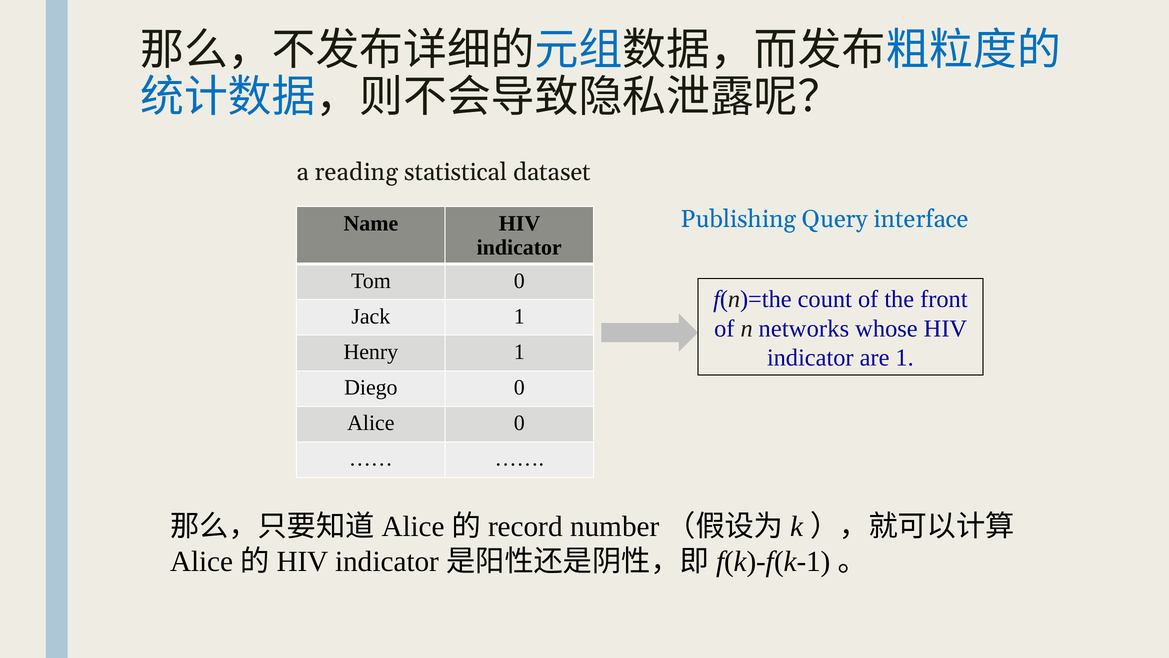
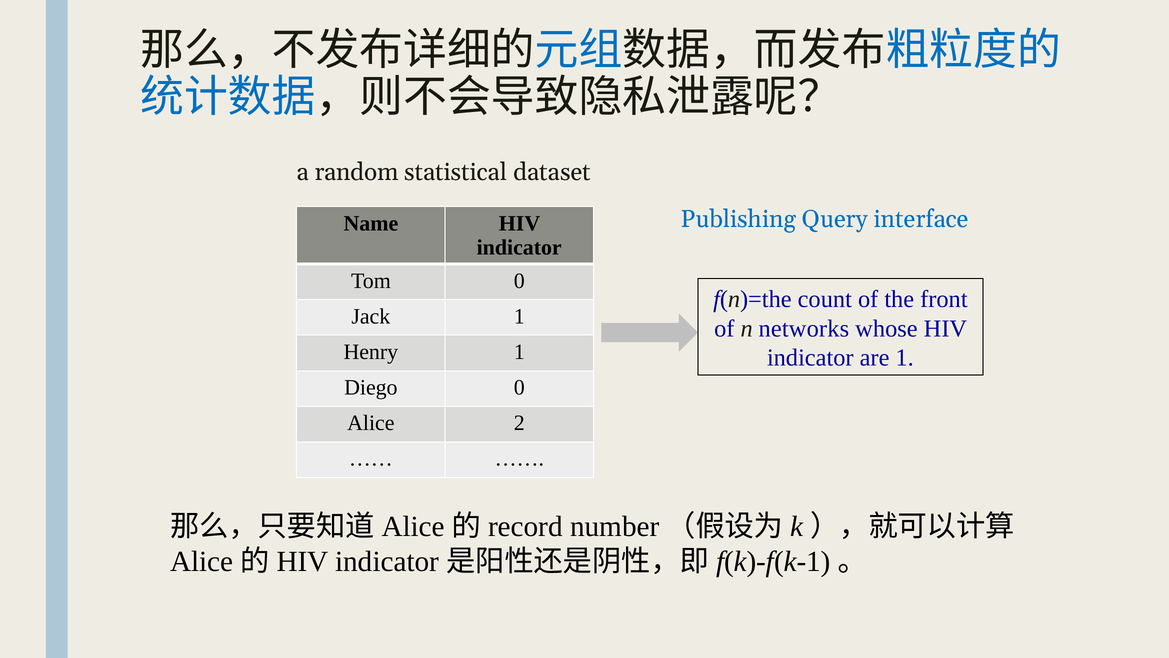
reading: reading -> random (357, 172)
Alice 0: 0 -> 2 (519, 423)
